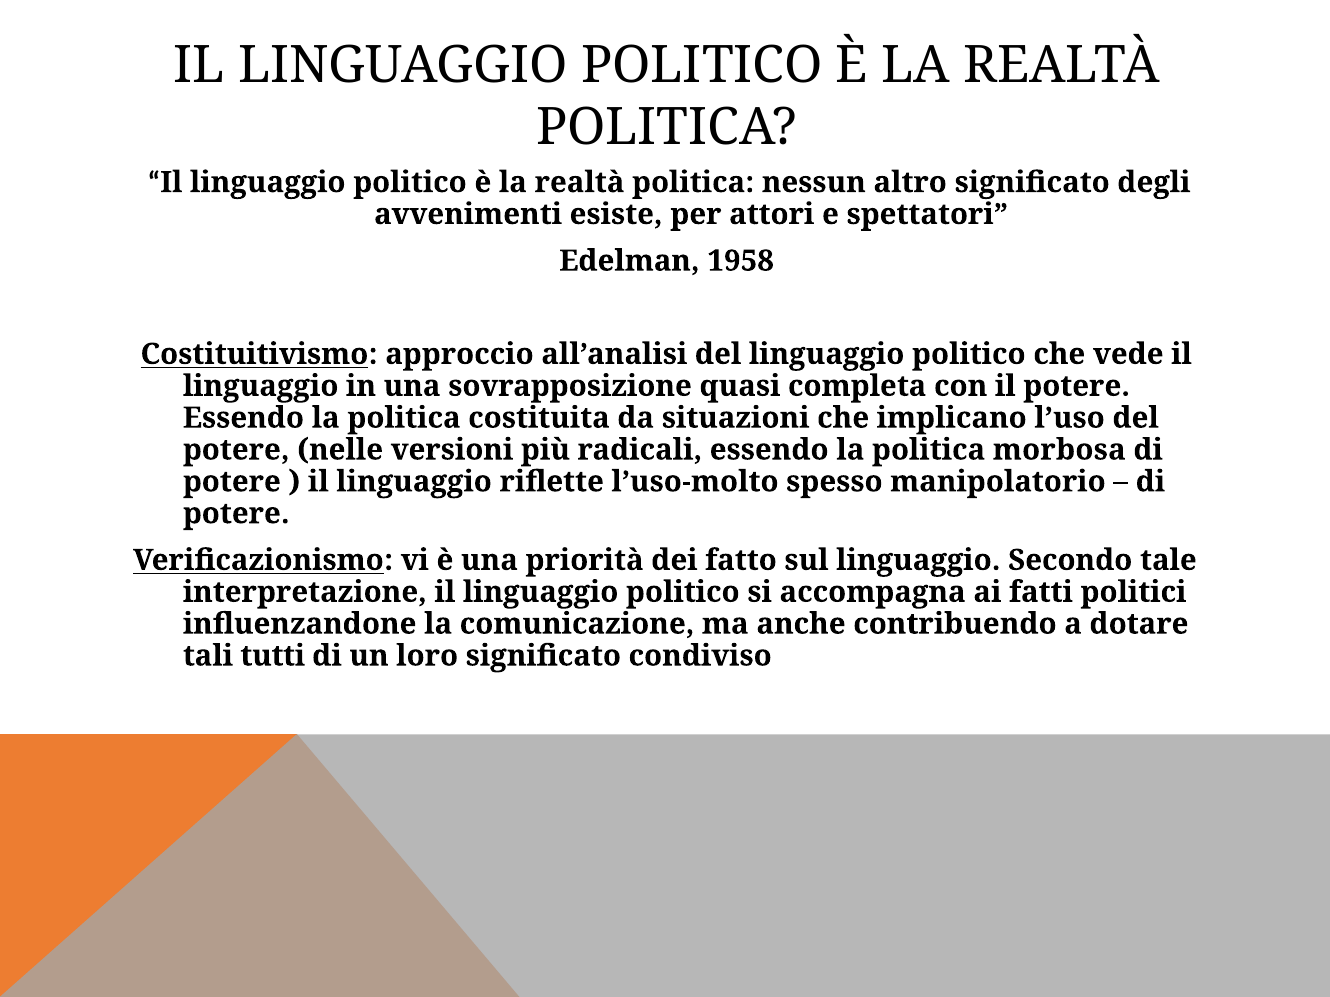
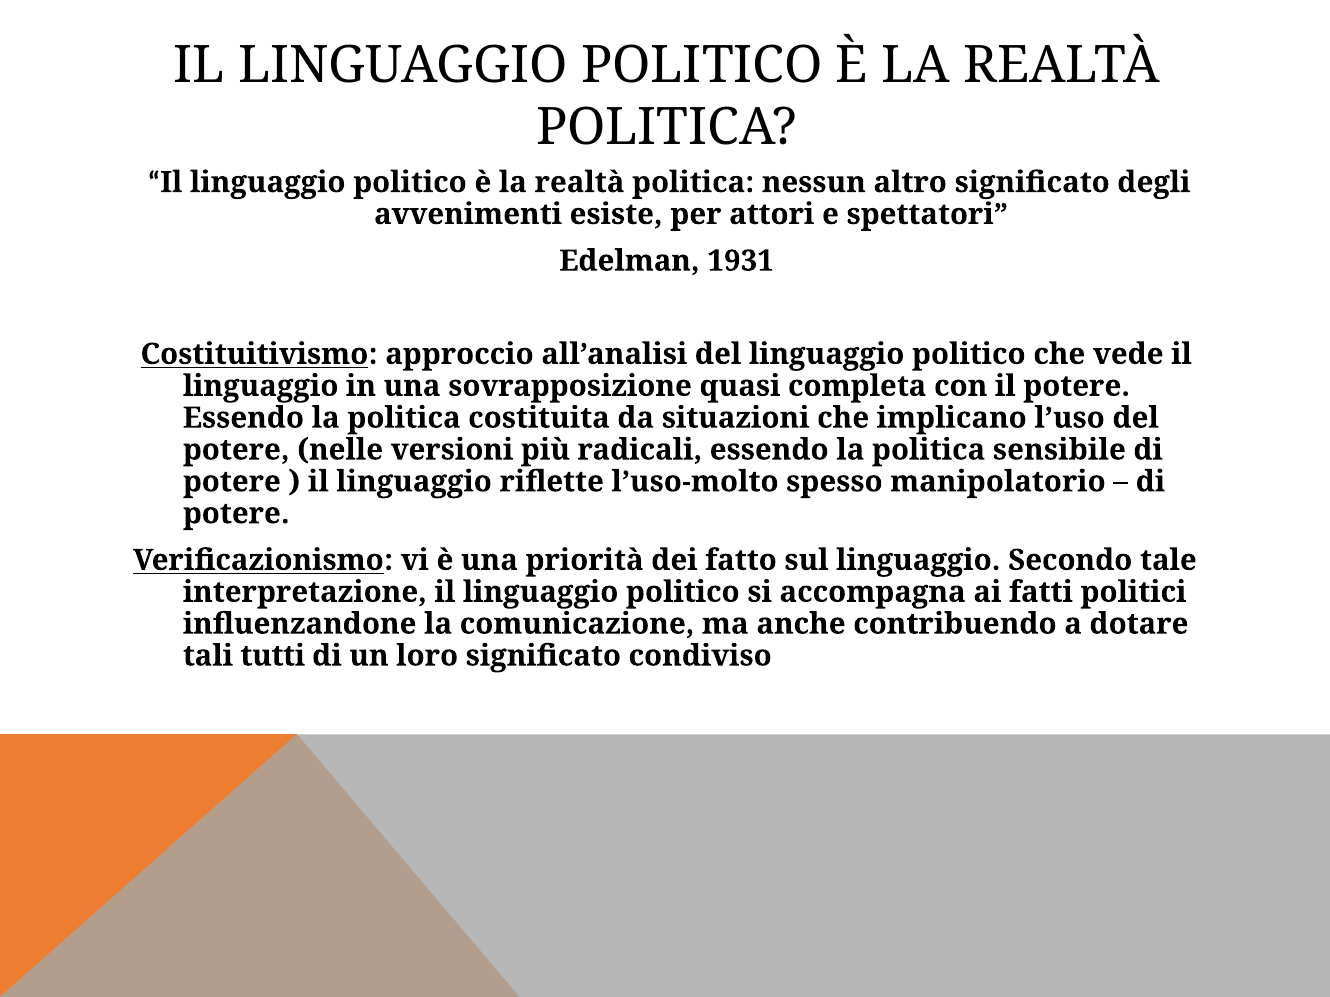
1958: 1958 -> 1931 (741, 261)
morbosa: morbosa -> sensibile (1059, 450)
